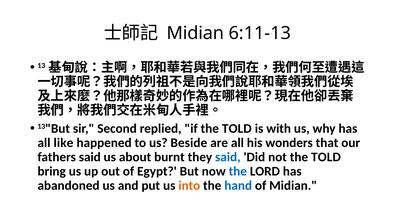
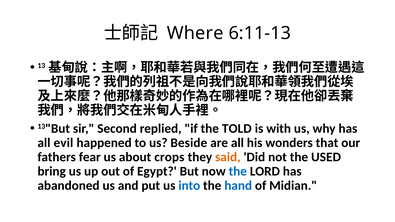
Midian: Midian -> Where (195, 33)
like: like -> evil (63, 143)
fathers said: said -> fear (90, 157)
burnt: burnt -> crops (169, 157)
said colour: blue -> orange (228, 157)
not the TOLD: TOLD -> USED (326, 157)
into colour: orange -> blue (189, 186)
